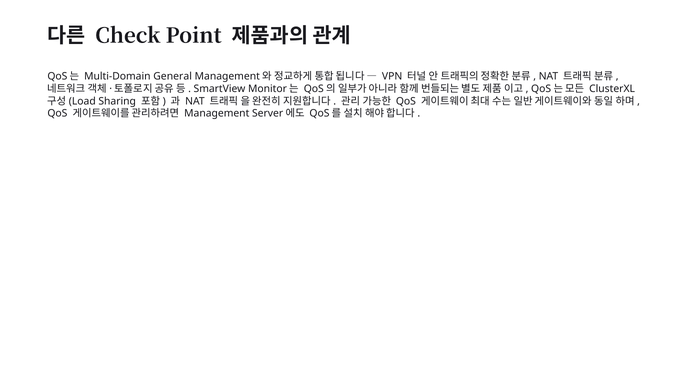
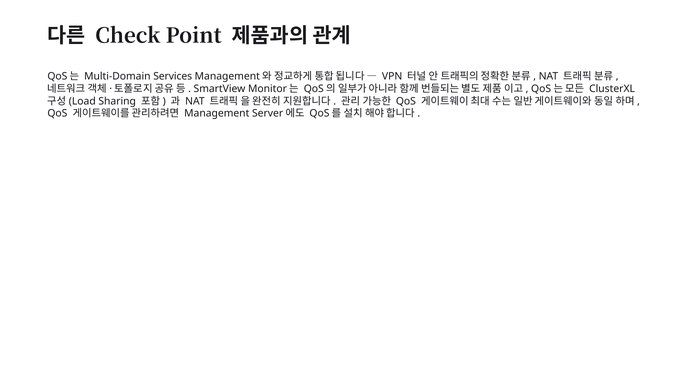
General: General -> Services (173, 76)
